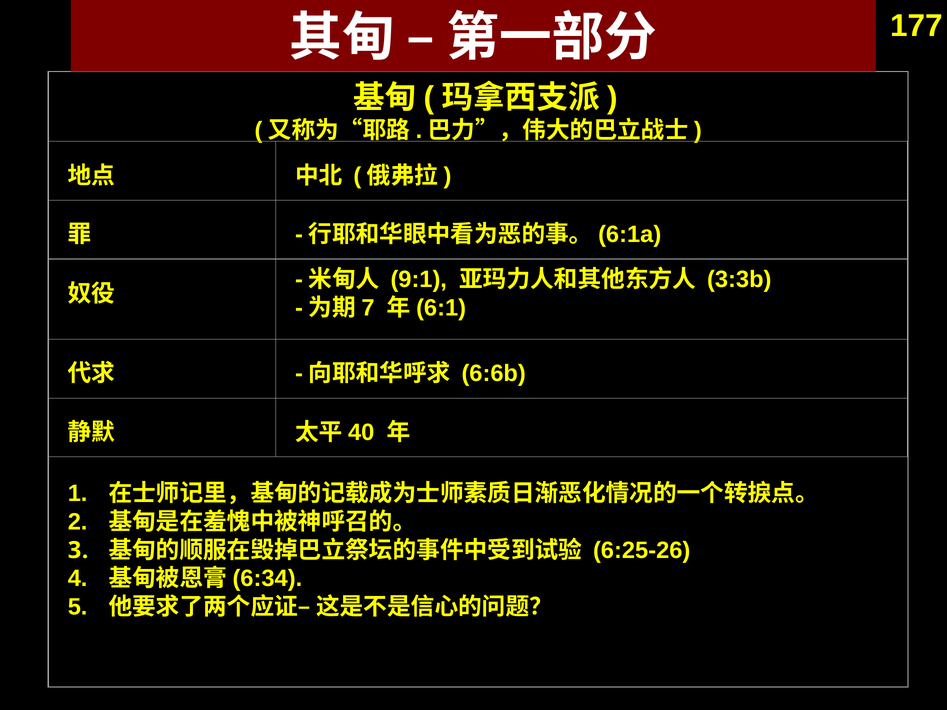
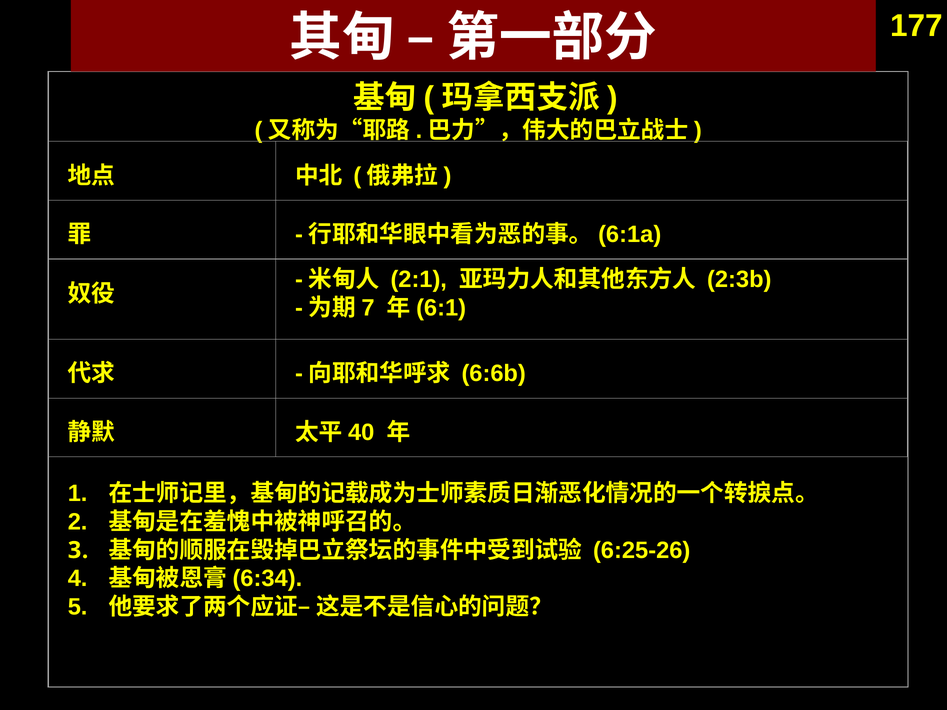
9:1: 9:1 -> 2:1 (419, 280)
3:3b: 3:3b -> 2:3b (739, 280)
